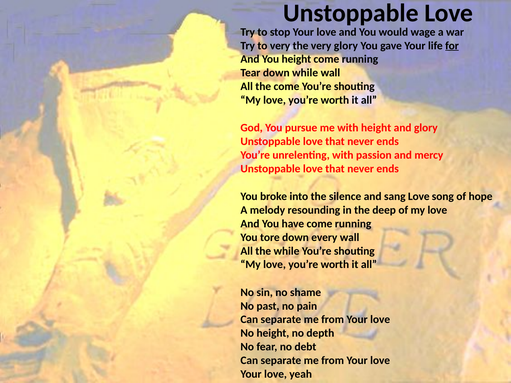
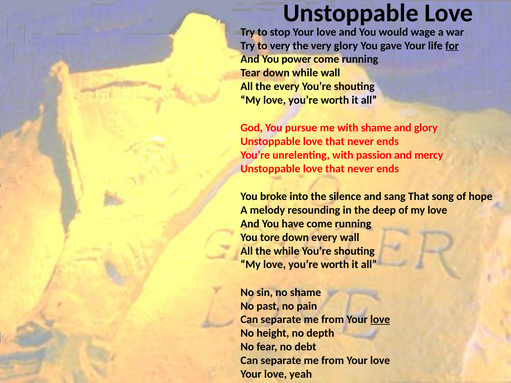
You height: height -> power (296, 59)
the come: come -> every (287, 87)
with height: height -> shame (376, 128)
sang Love: Love -> That (419, 197)
love underline: none -> present (380, 320)
